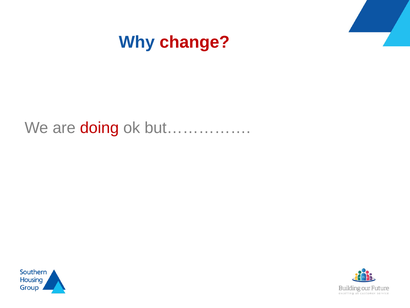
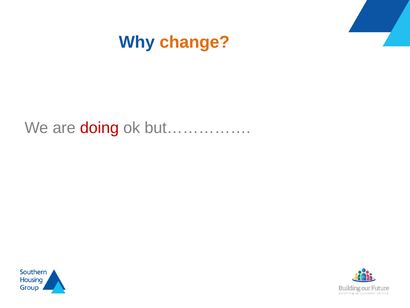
change colour: red -> orange (195, 42)
